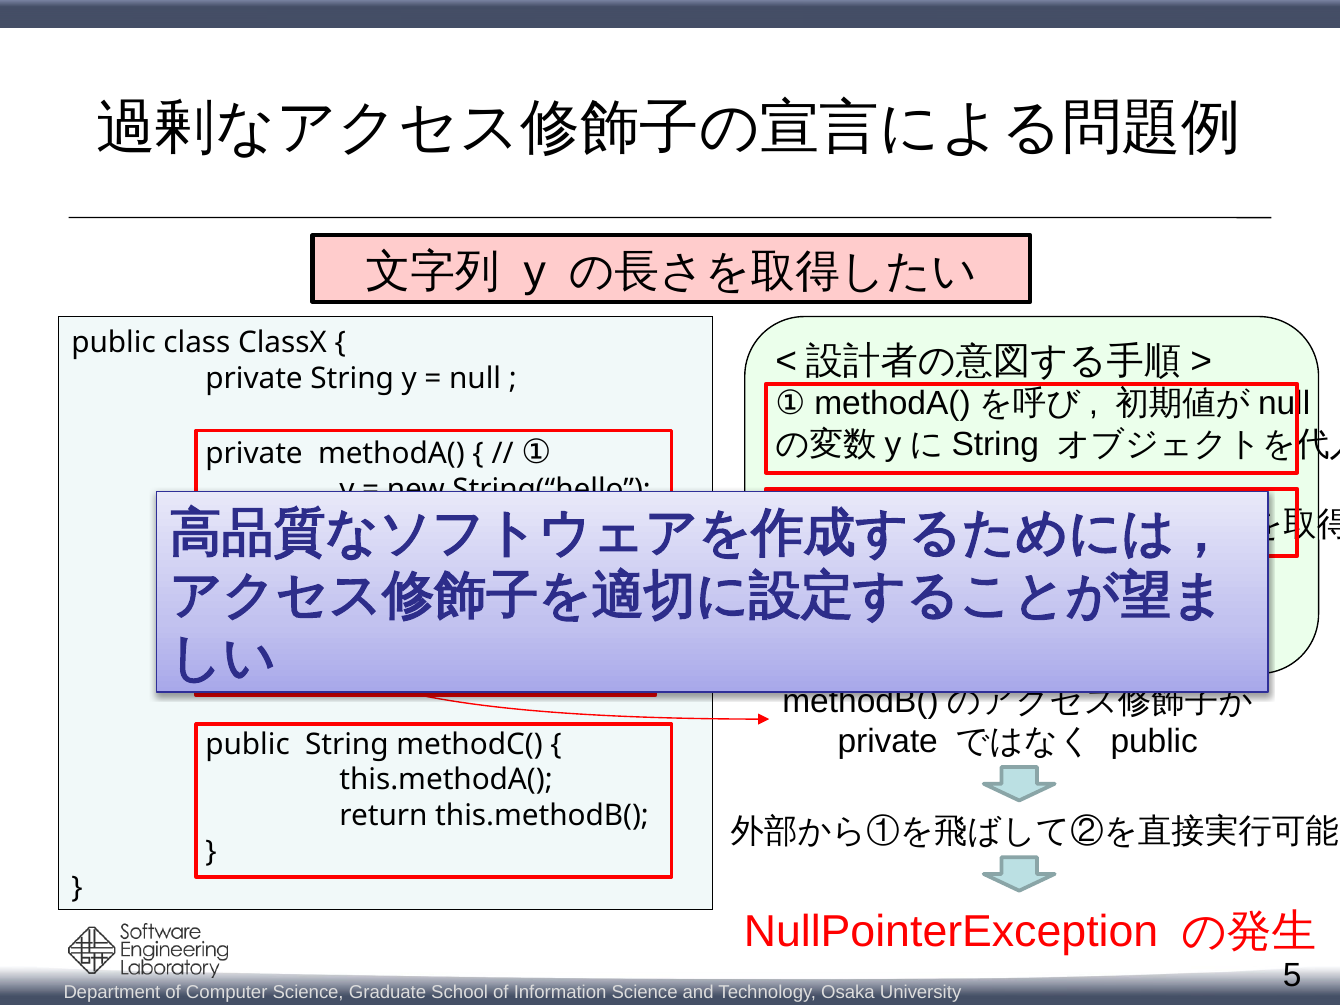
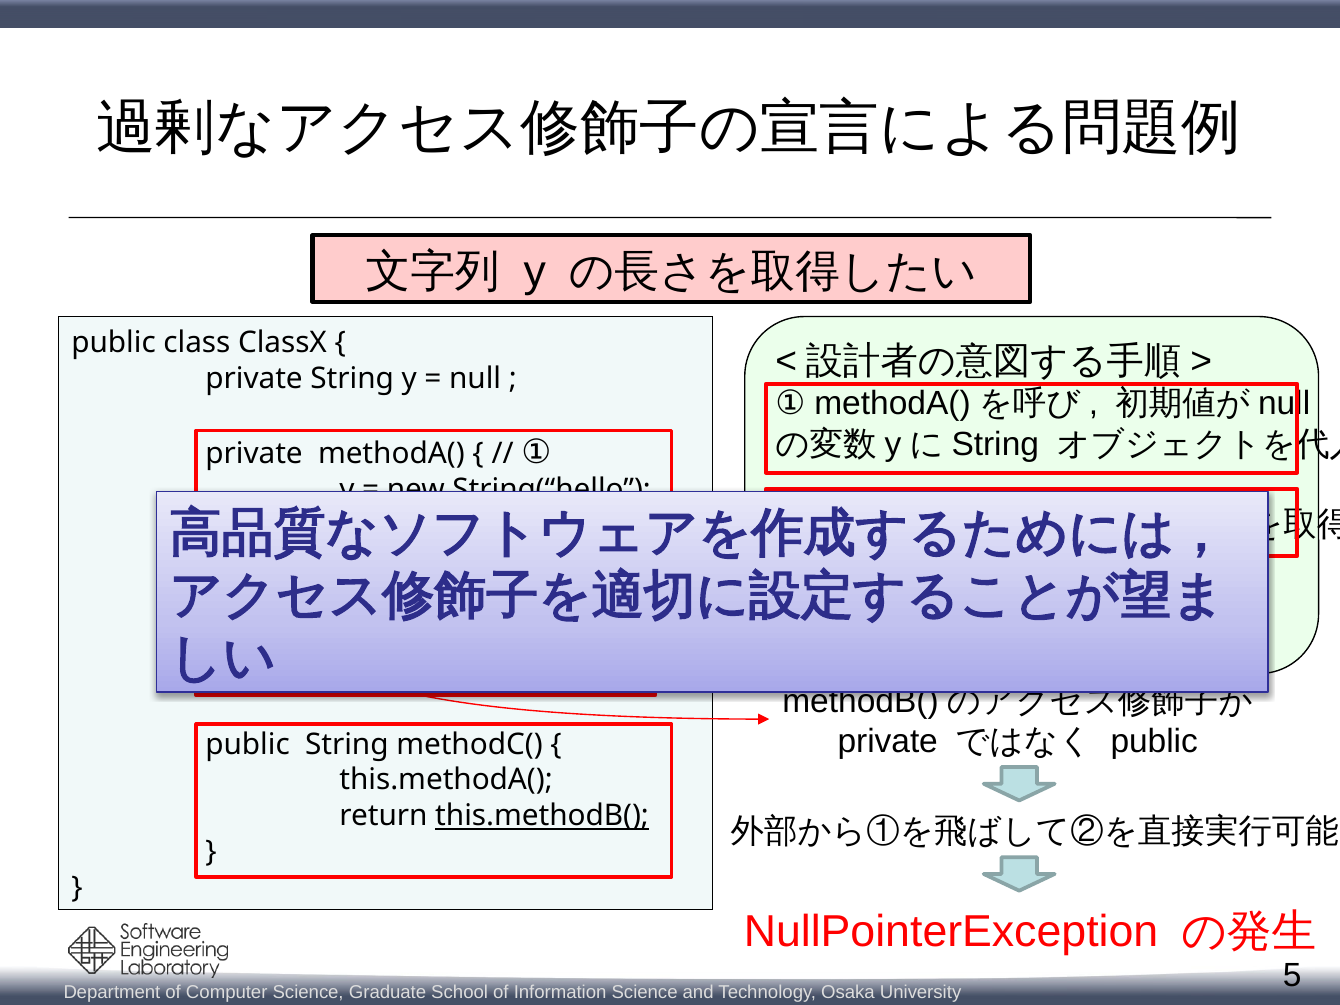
this.methodB( underline: none -> present (542, 816)
